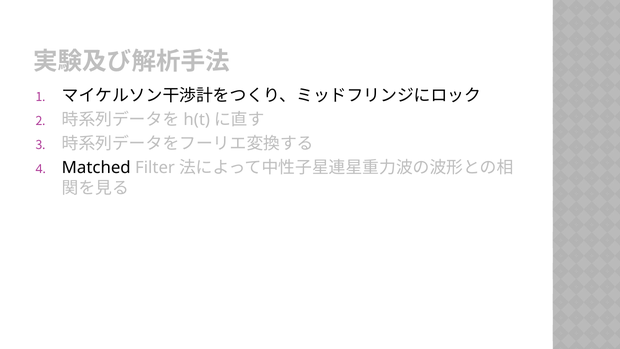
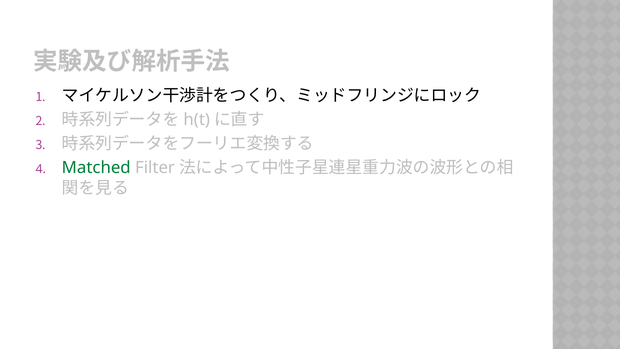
Matched colour: black -> green (96, 168)
